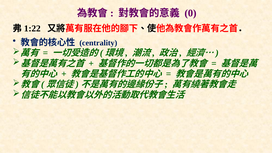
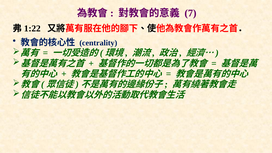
0: 0 -> 7 (190, 13)
